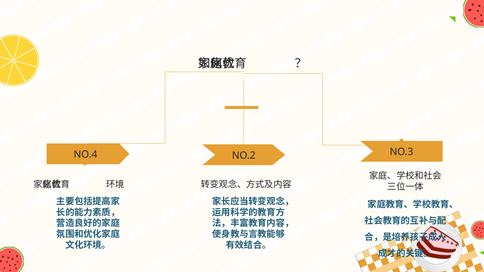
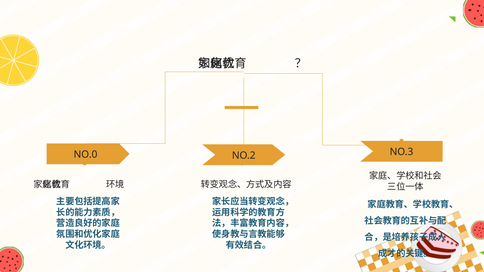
NO.4: NO.4 -> NO.0 (86, 155)
